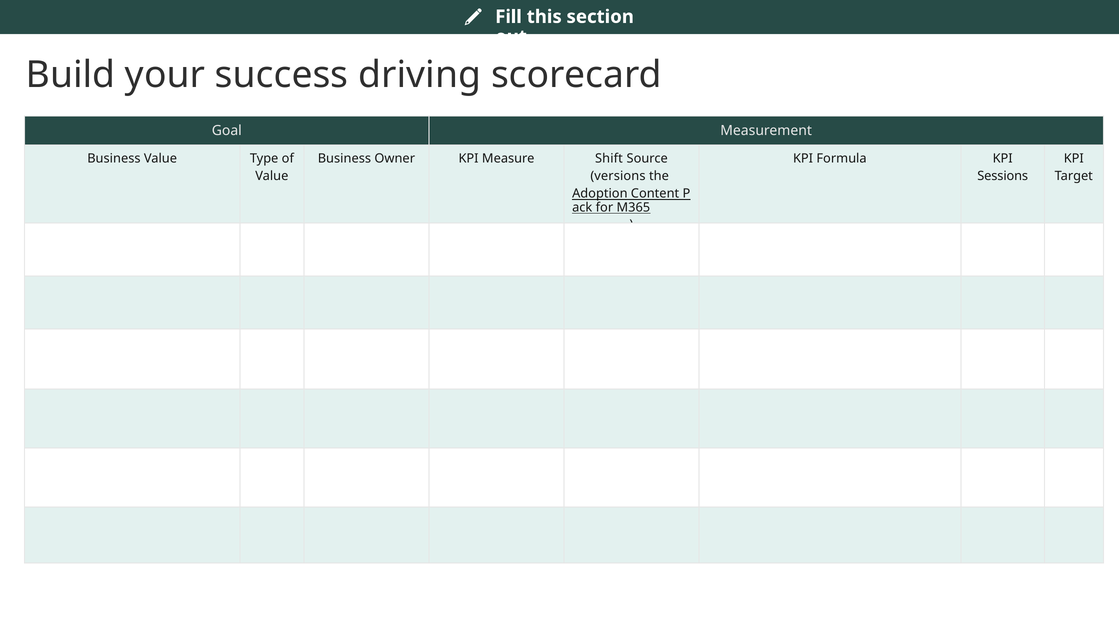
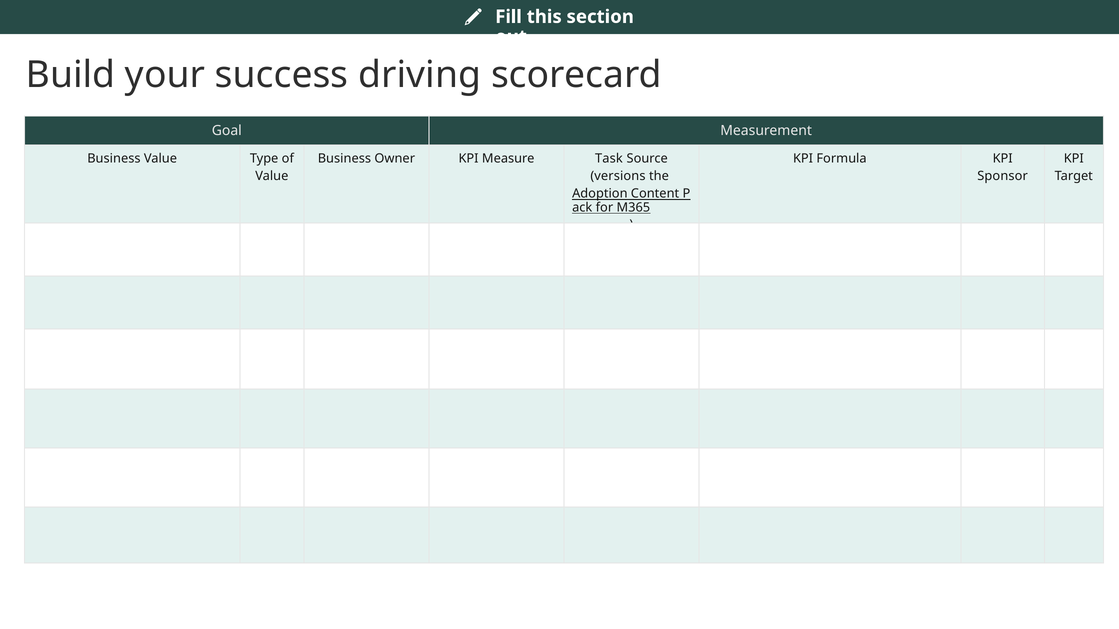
Shift: Shift -> Task (609, 159)
Sessions: Sessions -> Sponsor (1003, 176)
